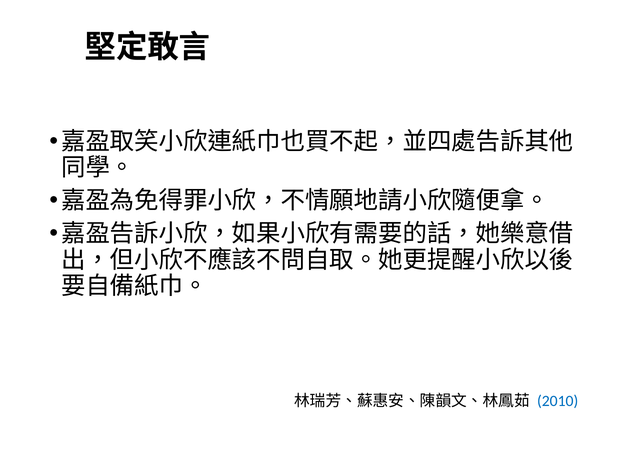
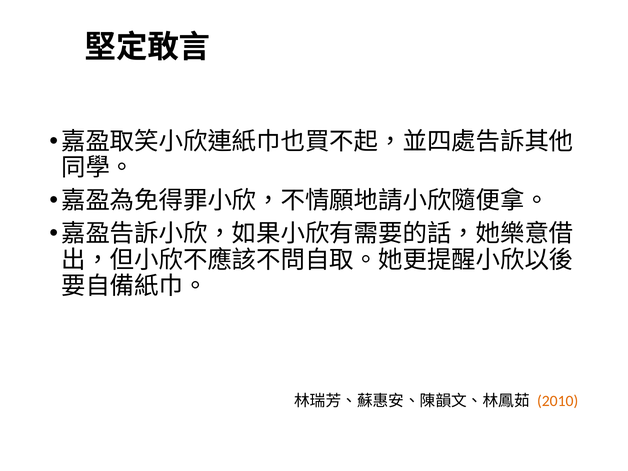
2010 colour: blue -> orange (558, 401)
